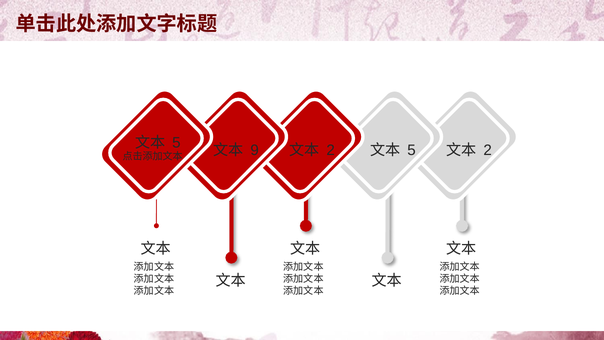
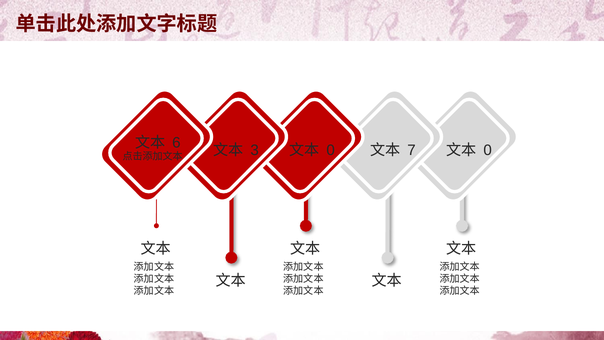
5: 5 -> 6 (176, 143)
9: 9 -> 3 (255, 150)
2: 2 -> 0 (331, 150)
5: 5 -> 7 (412, 150)
2: 2 -> 0 (488, 150)
